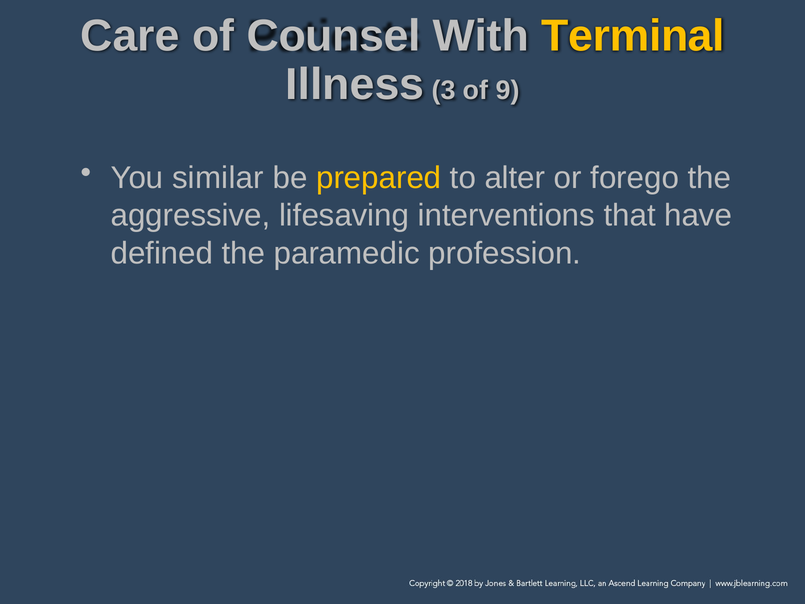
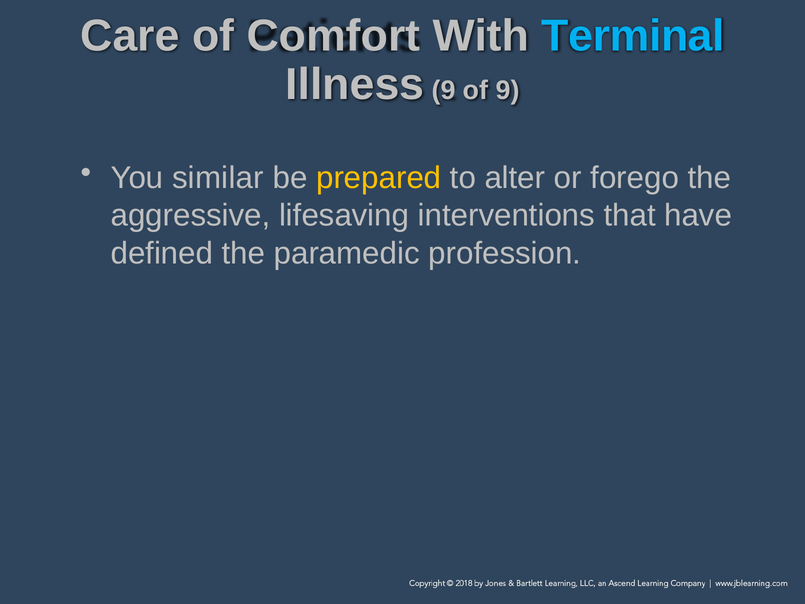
Counsel: Counsel -> Comfort (333, 36)
Terminal colour: yellow -> light blue (633, 36)
Illness 3: 3 -> 9 (444, 90)
